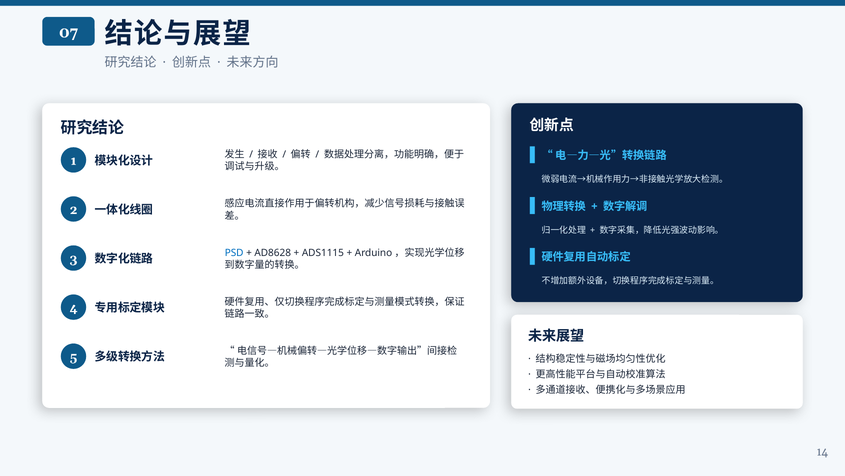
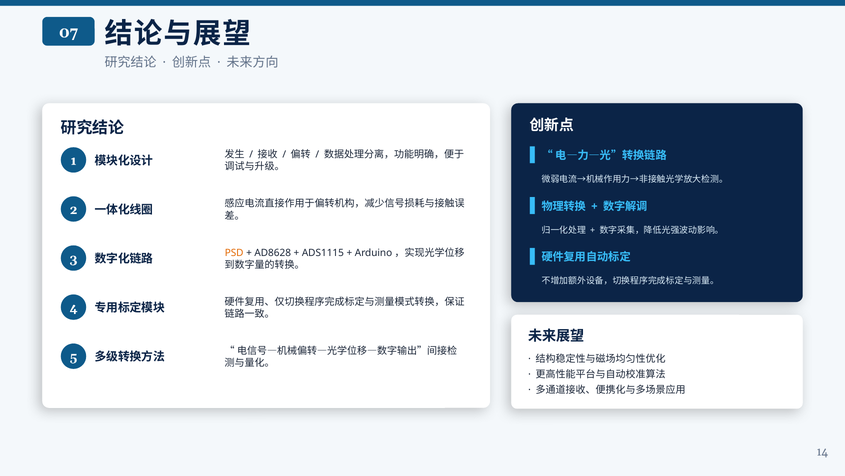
PSD colour: blue -> orange (234, 252)
